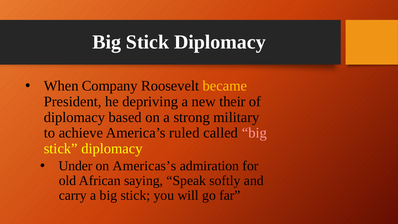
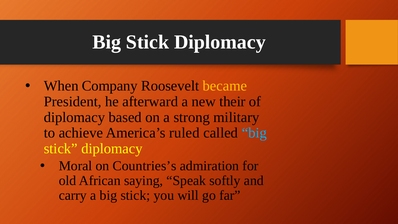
depriving: depriving -> afterward (150, 101)
big colour: pink -> light blue (254, 133)
Under: Under -> Moral (75, 166)
Americas’s: Americas’s -> Countries’s (145, 166)
